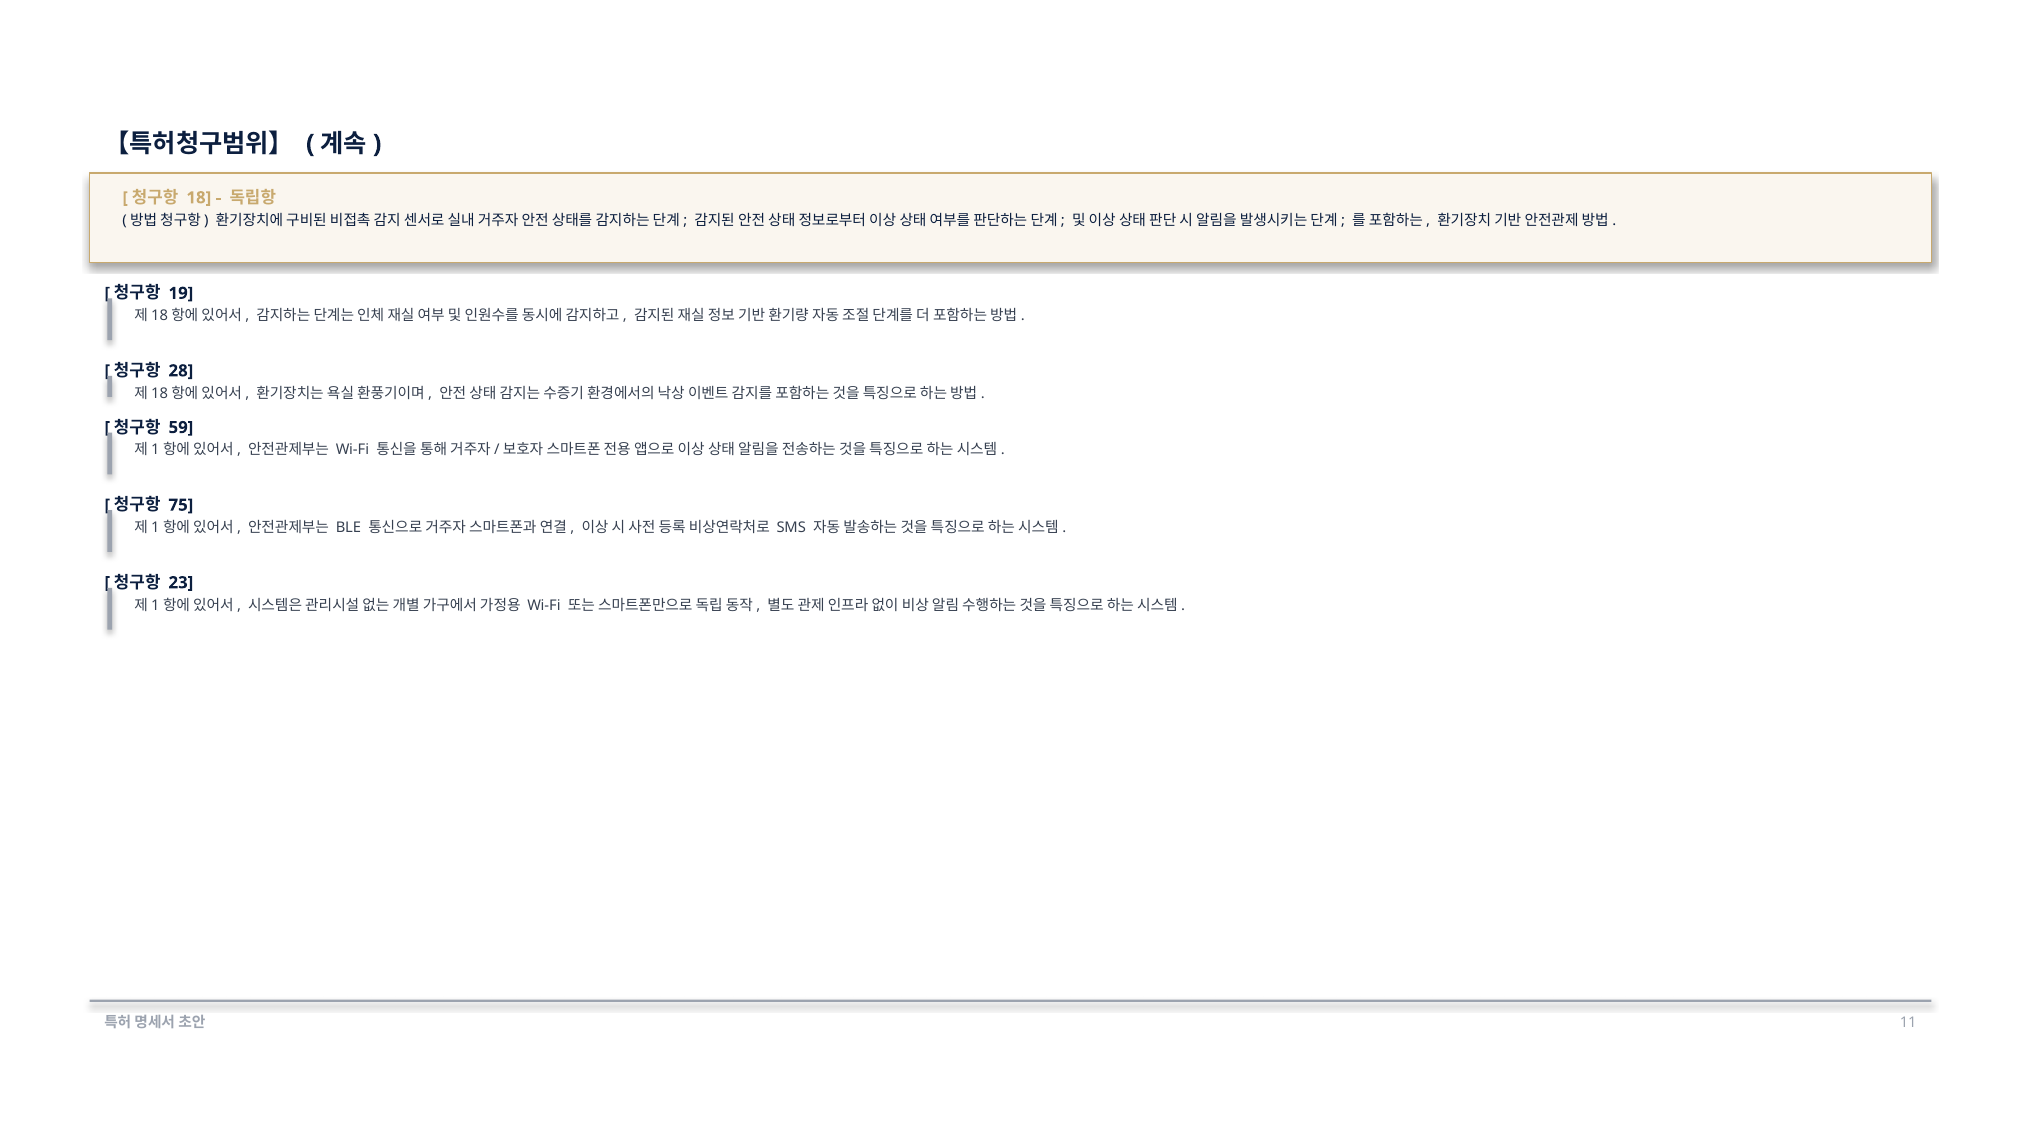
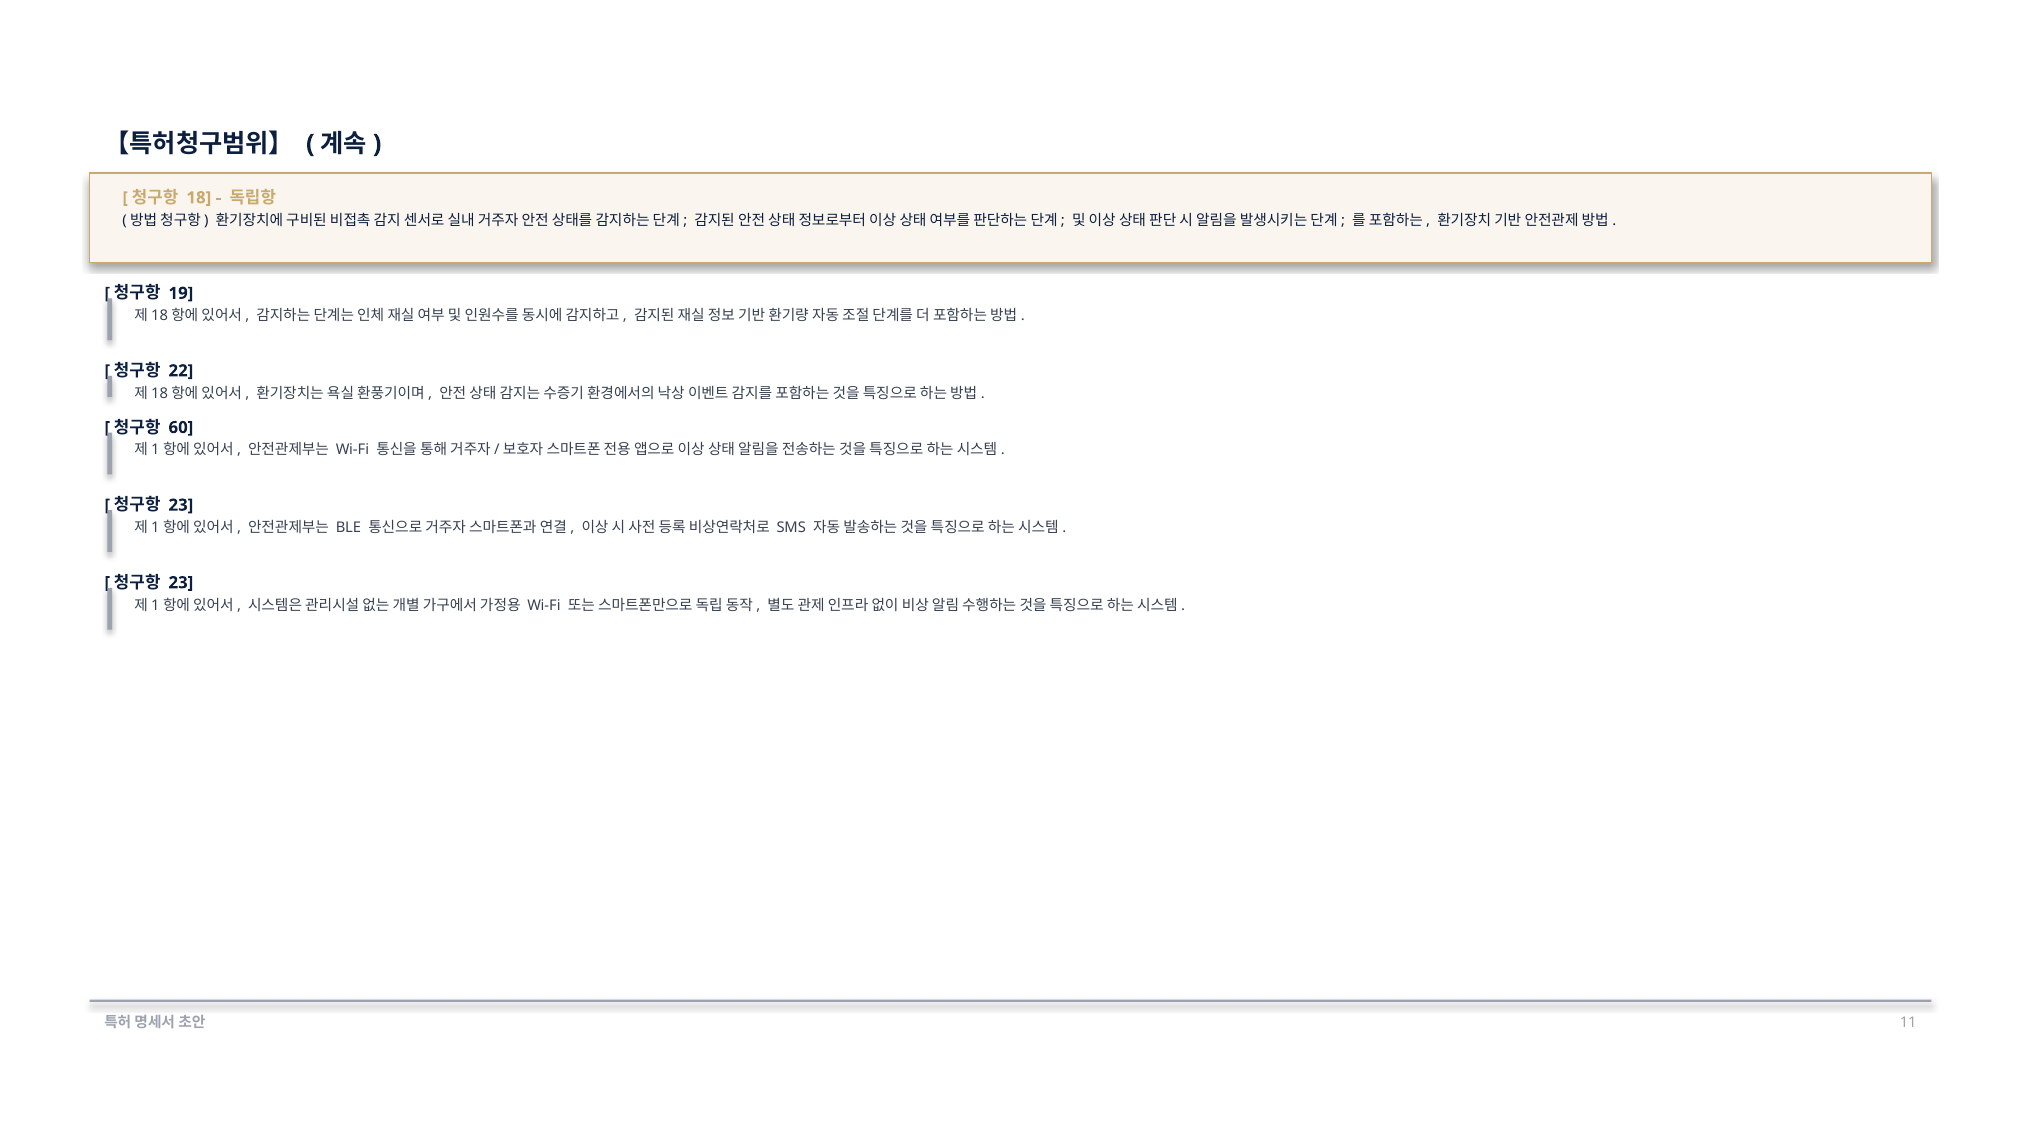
28: 28 -> 22 (181, 371)
59: 59 -> 60 (181, 427)
75: 75 -> 23 (181, 505)
